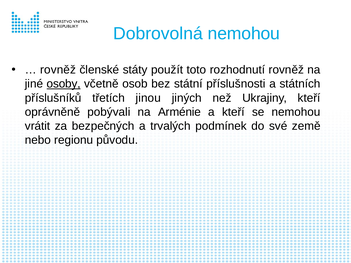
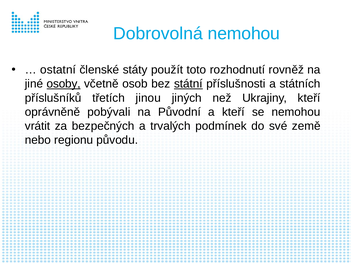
rovněž: rovněž -> ostatní (58, 70)
státní underline: none -> present (188, 84)
Arménie: Arménie -> Původní (179, 112)
